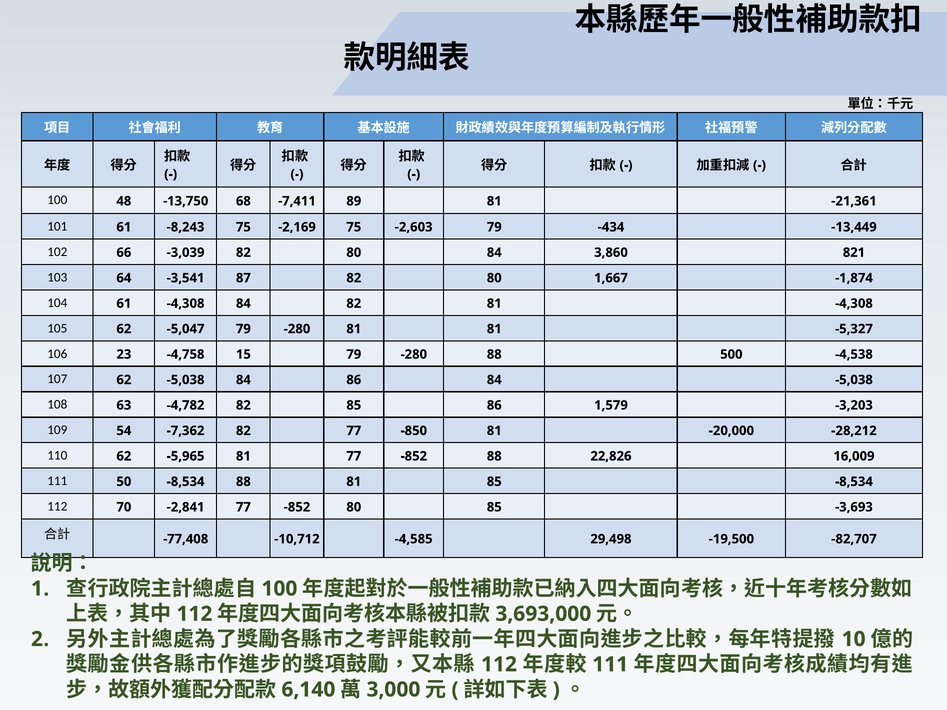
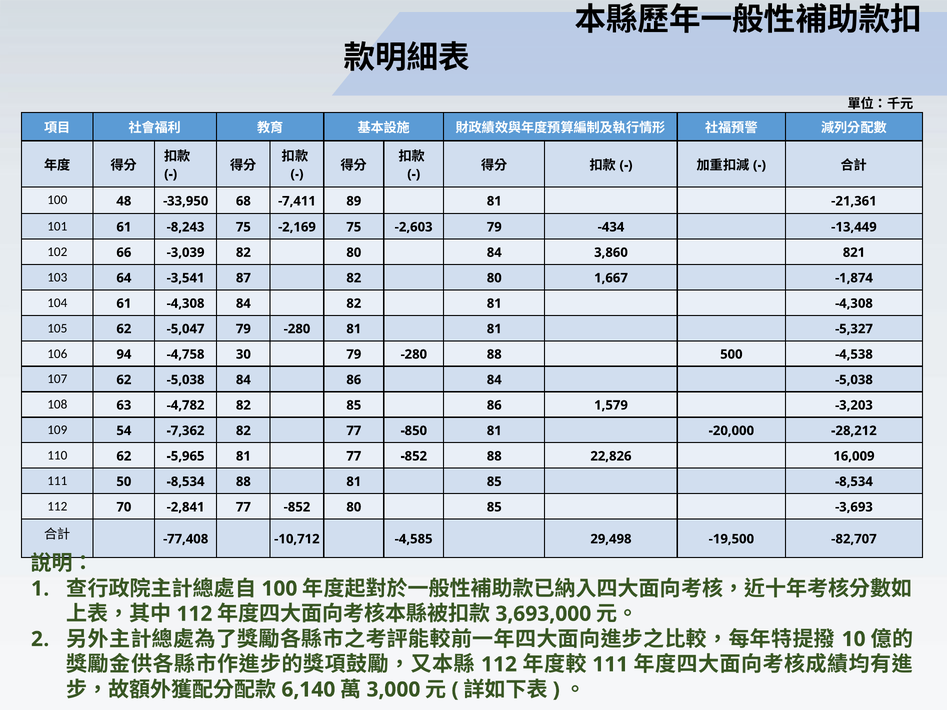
-13,750: -13,750 -> -33,950 (186, 201)
23: 23 -> 94 (124, 354)
15: 15 -> 30 (243, 354)
